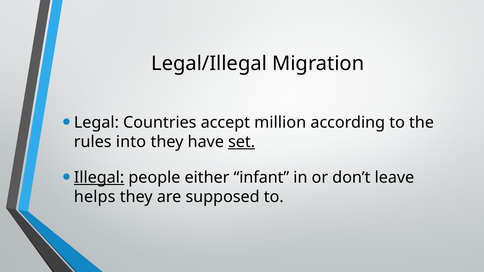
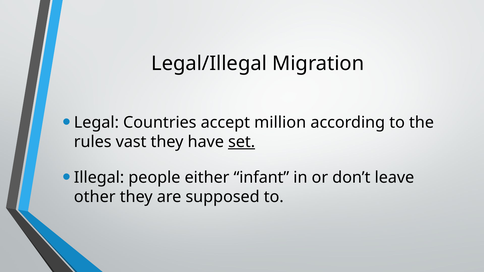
into: into -> vast (131, 142)
Illegal underline: present -> none (99, 178)
helps: helps -> other (95, 197)
